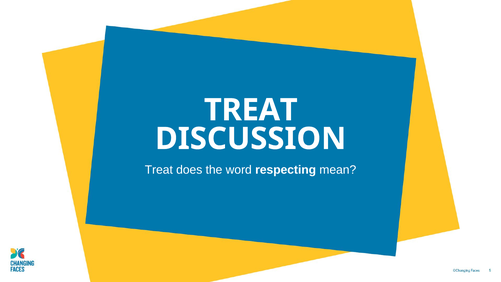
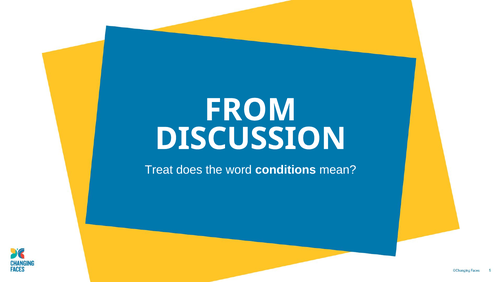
TREAT: TREAT -> FROM (250, 110)
respecting: respecting -> conditions (286, 170)
